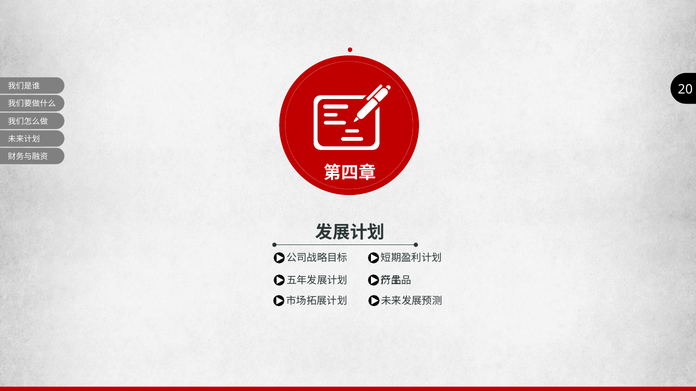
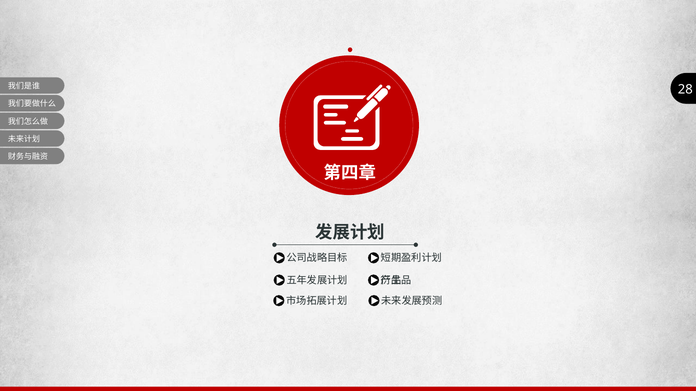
20: 20 -> 28 (685, 89)
